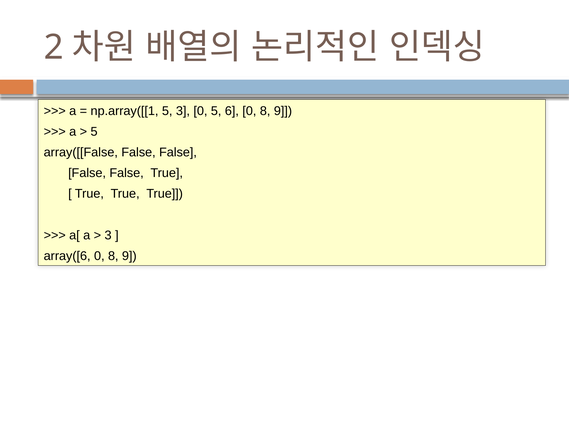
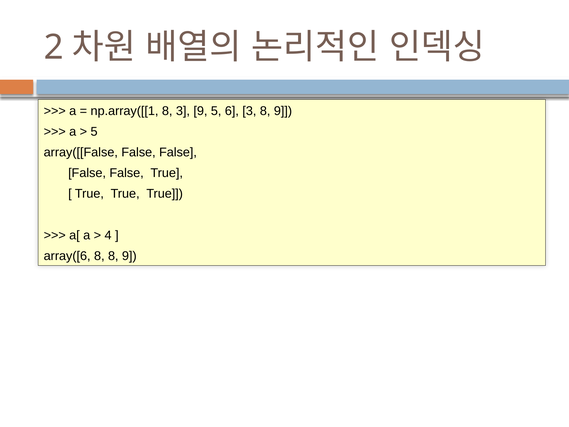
np.array([[1 5: 5 -> 8 (167, 111)
3 0: 0 -> 9 (200, 111)
6 0: 0 -> 3 (249, 111)
3: 3 -> 4 (108, 235)
array([6 0: 0 -> 8 (99, 256)
